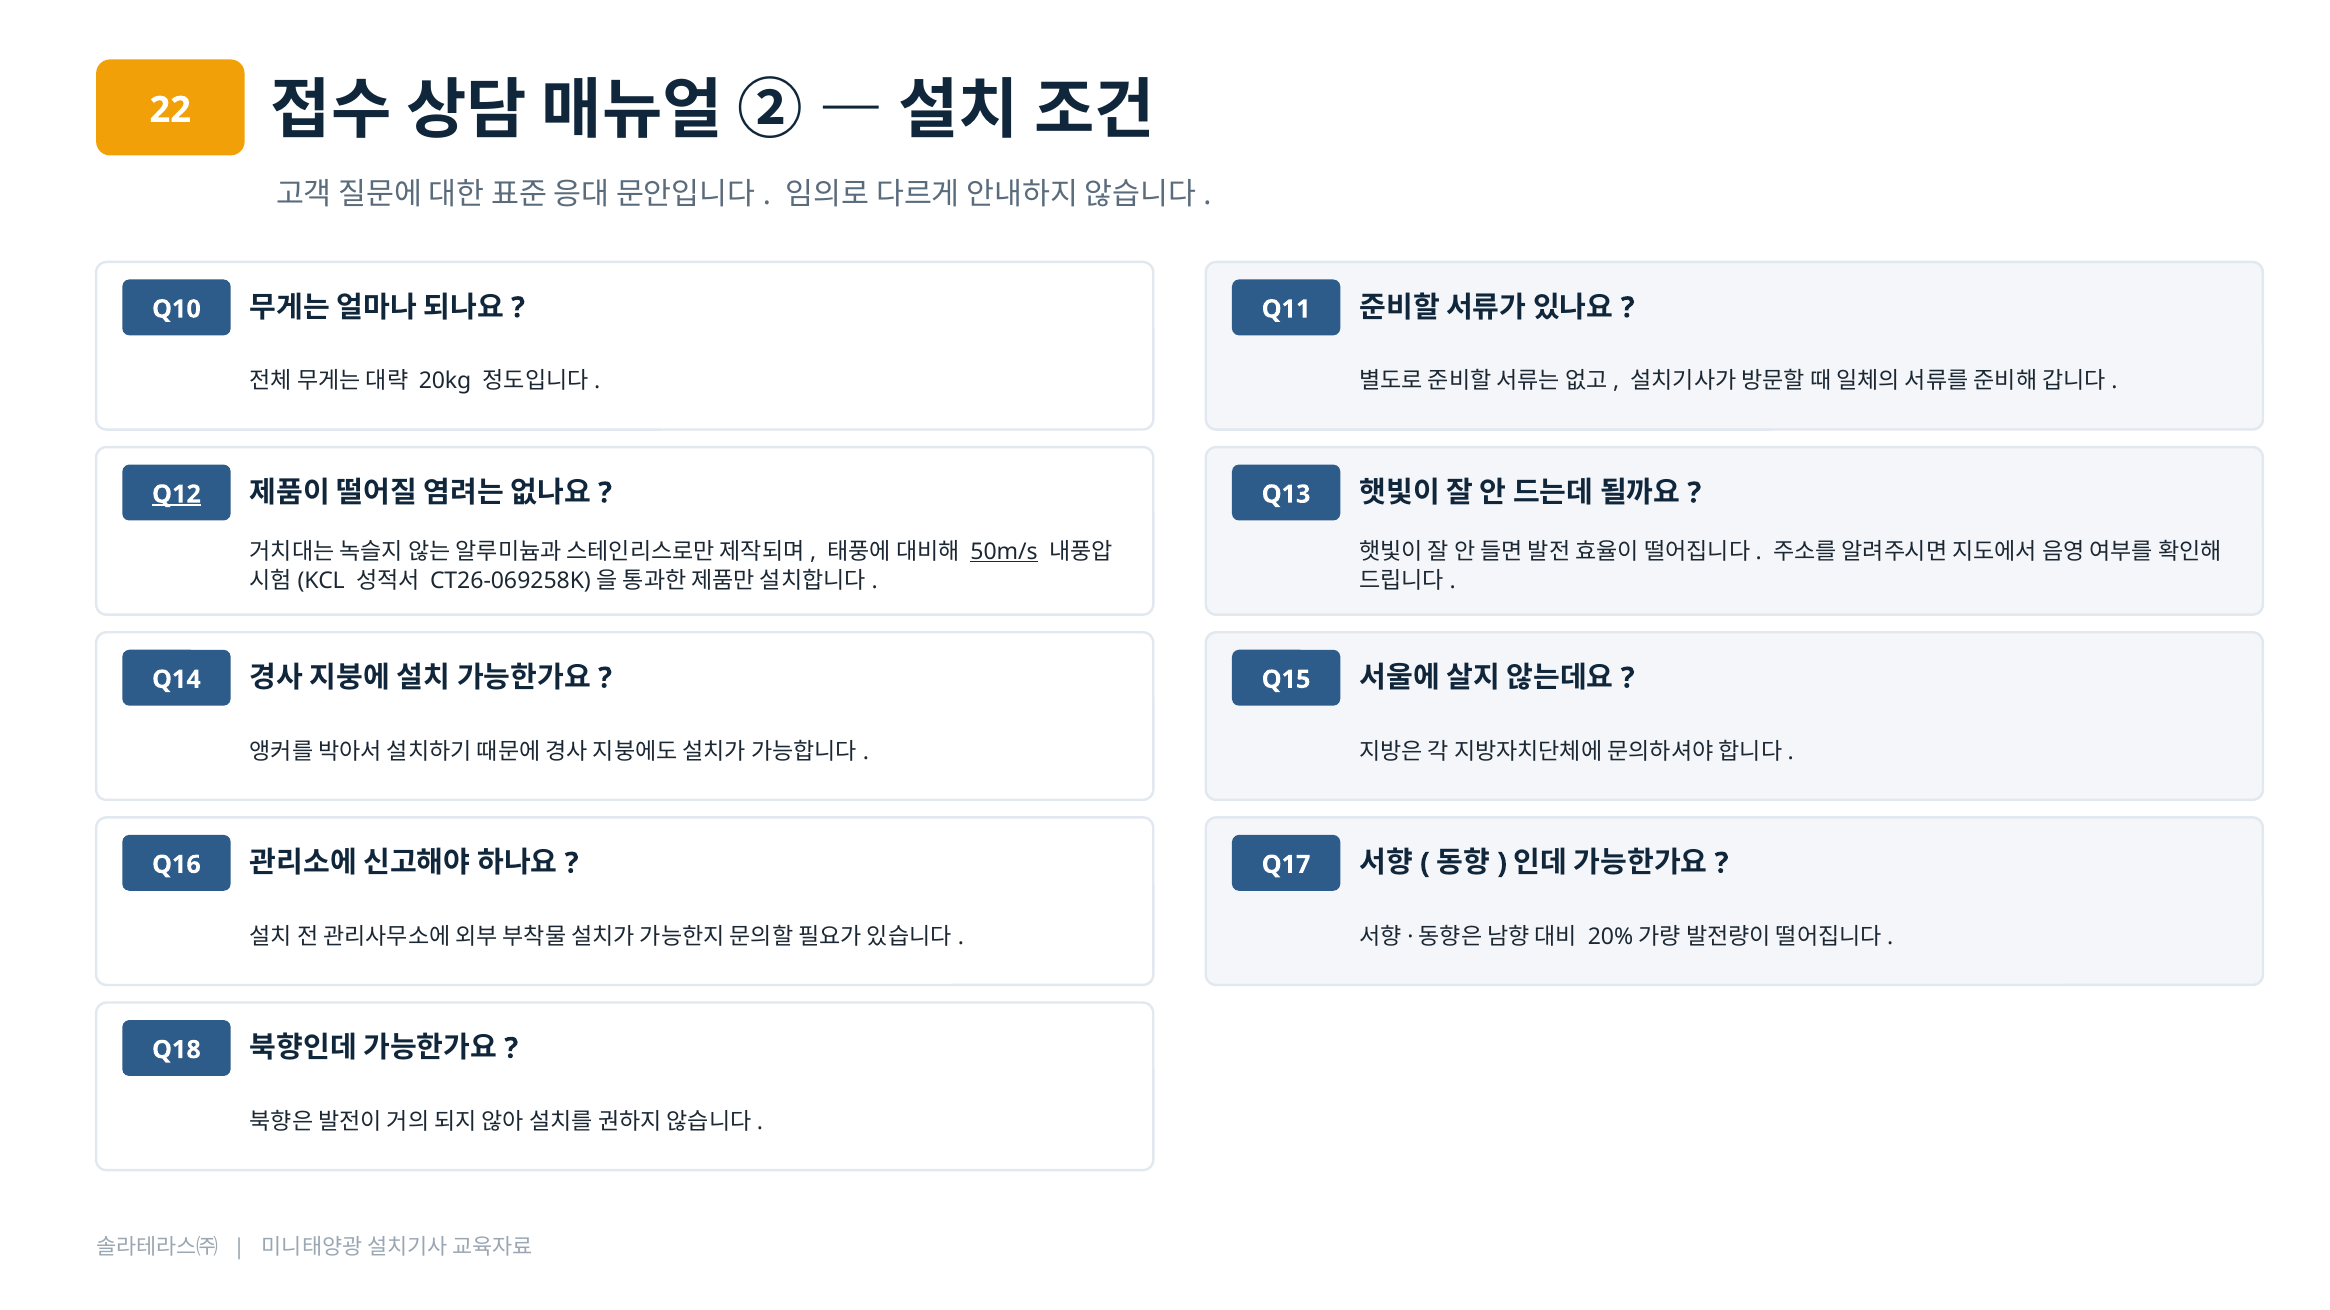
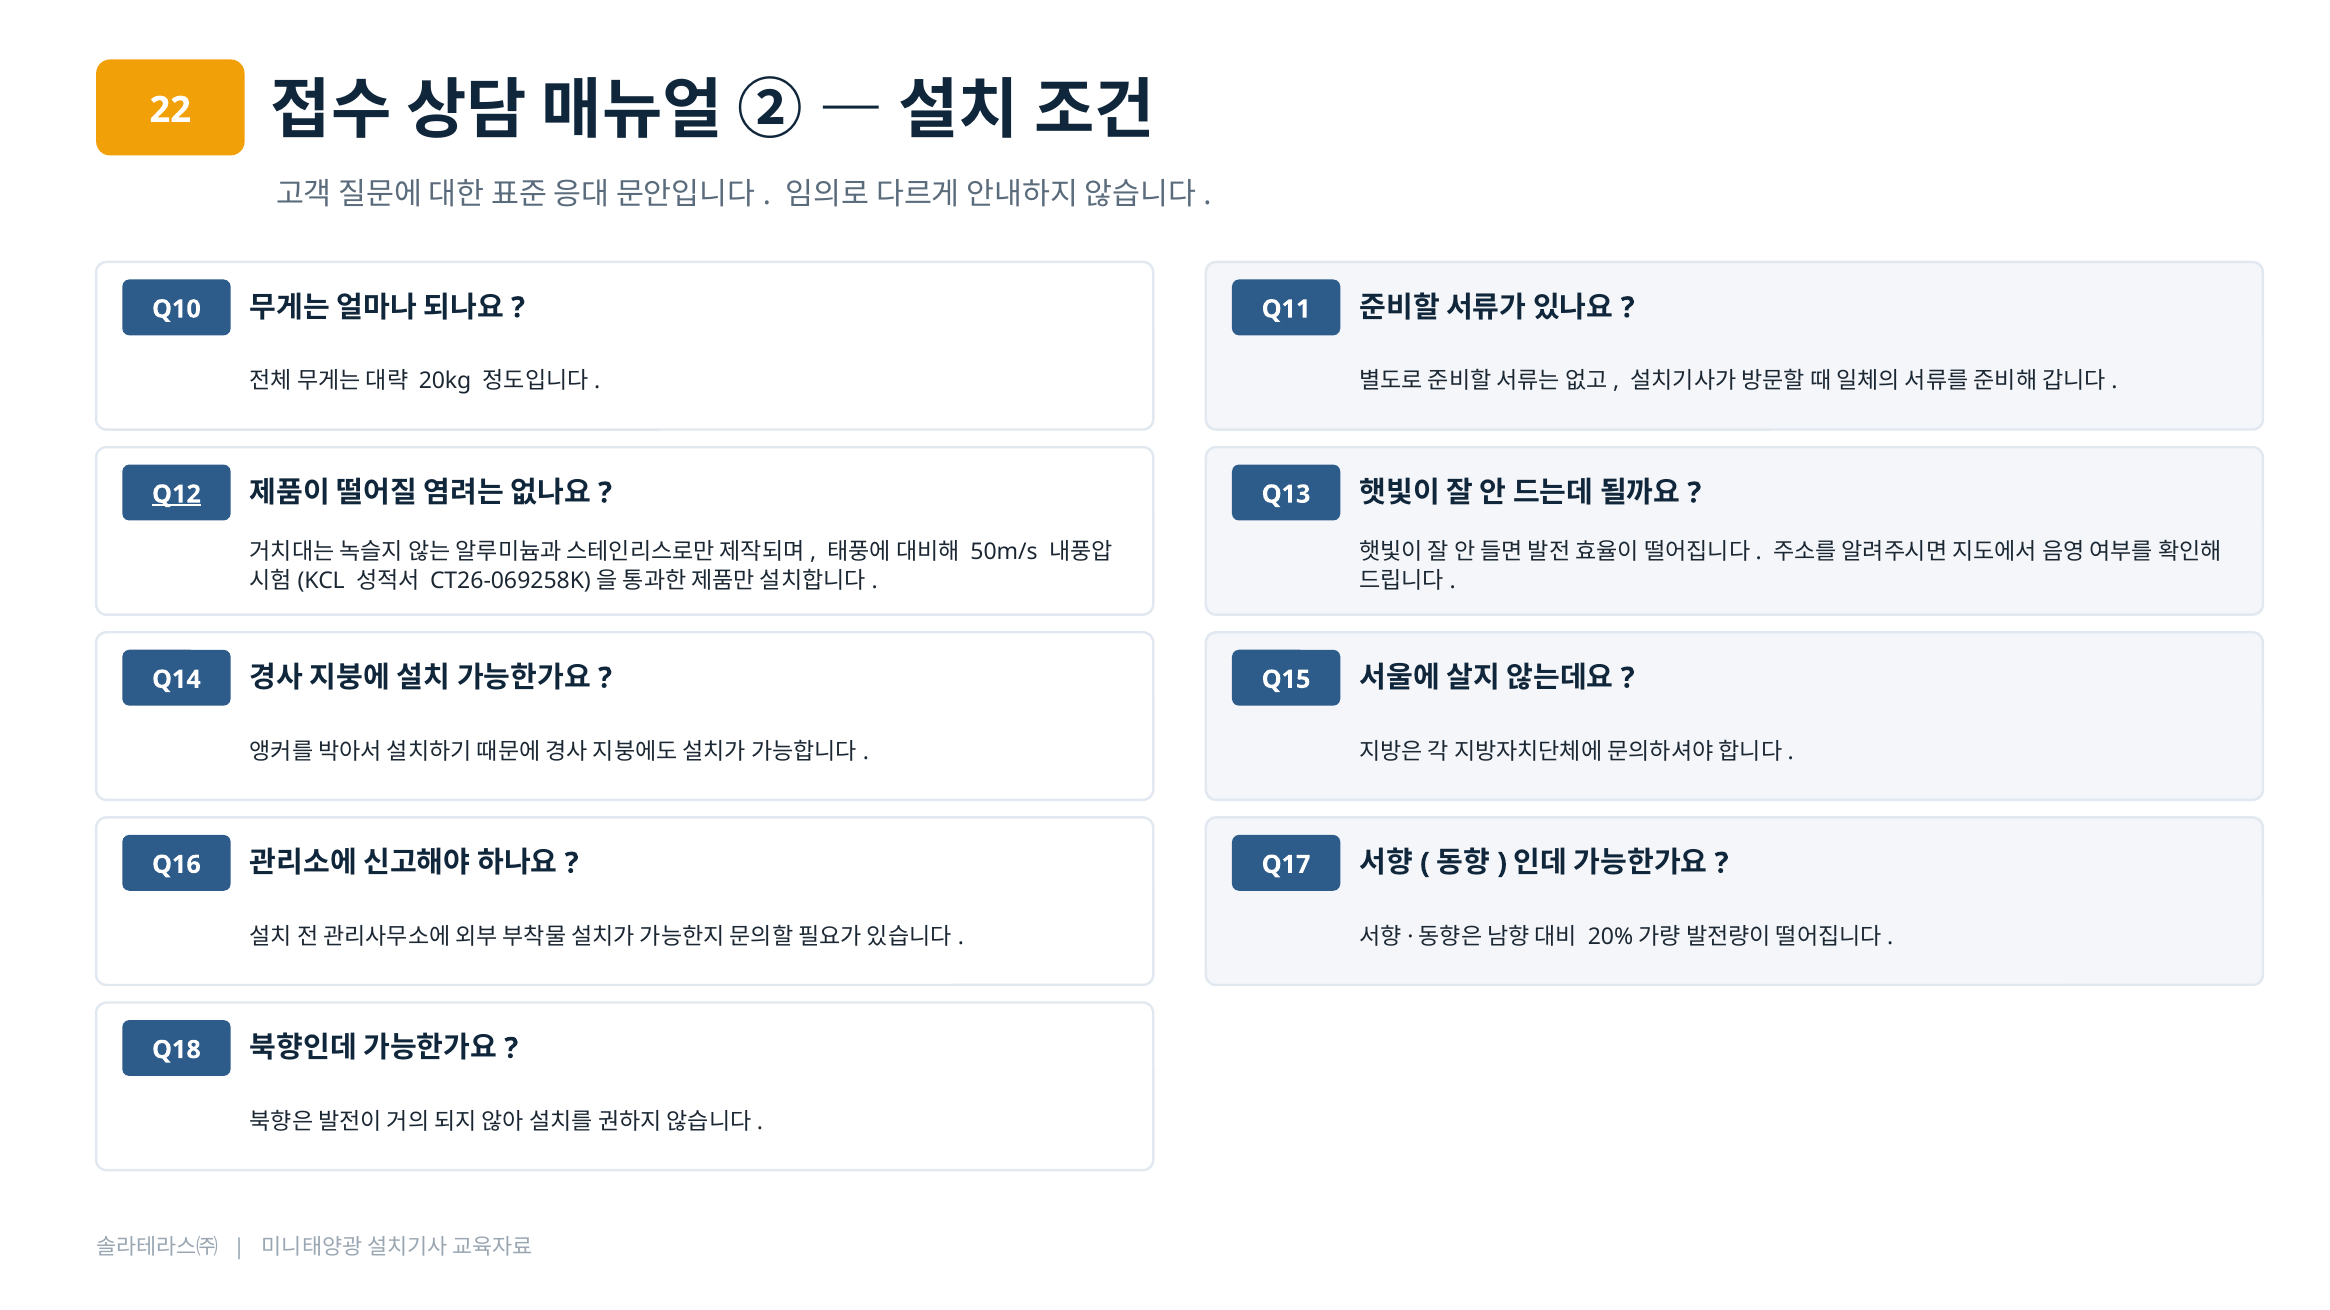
50m/s underline: present -> none (1004, 552)
